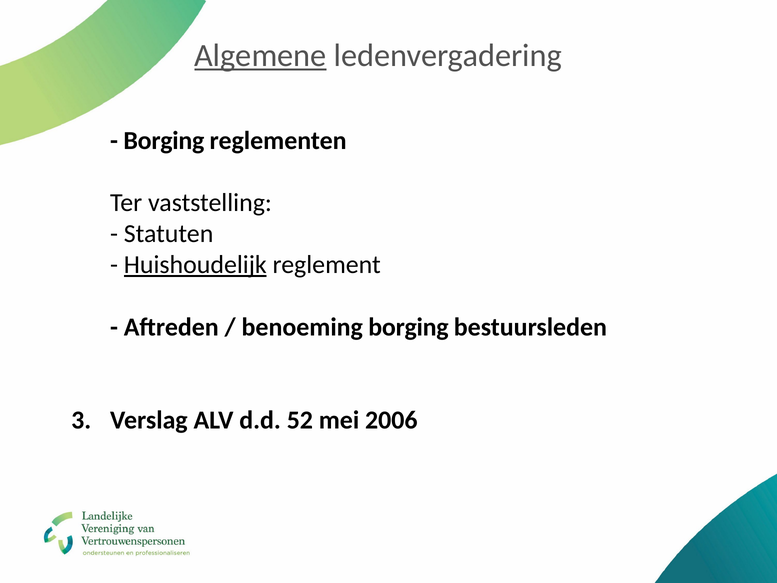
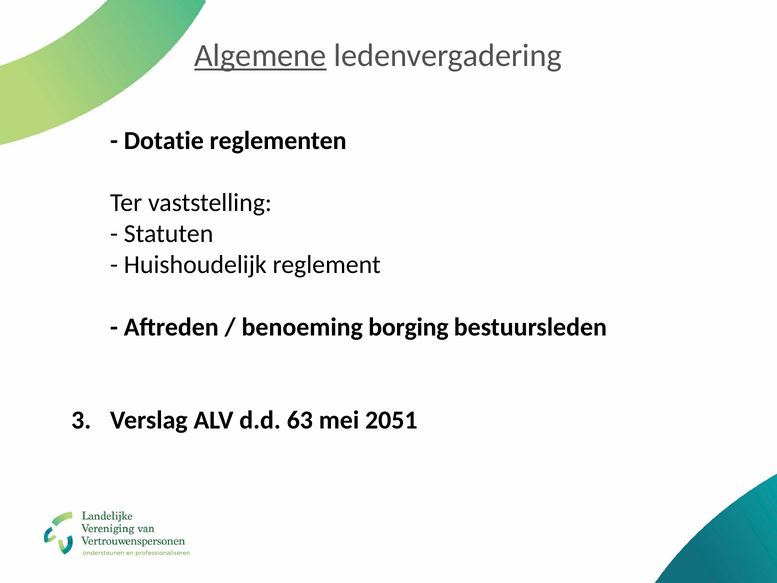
Borging: Borging -> Dotatie (164, 140)
Huishoudelijk underline: present -> none (195, 265)
52: 52 -> 63 (300, 420)
2006: 2006 -> 2051 (391, 420)
